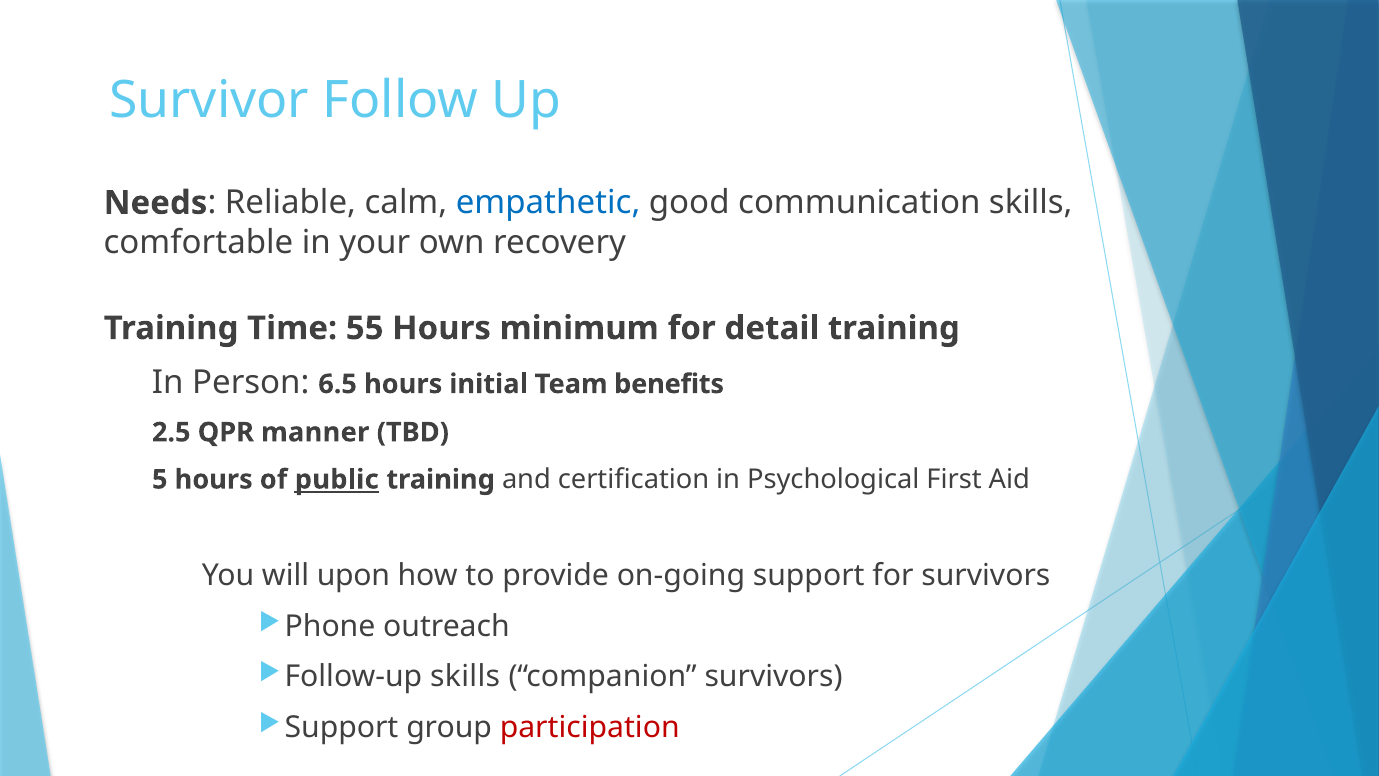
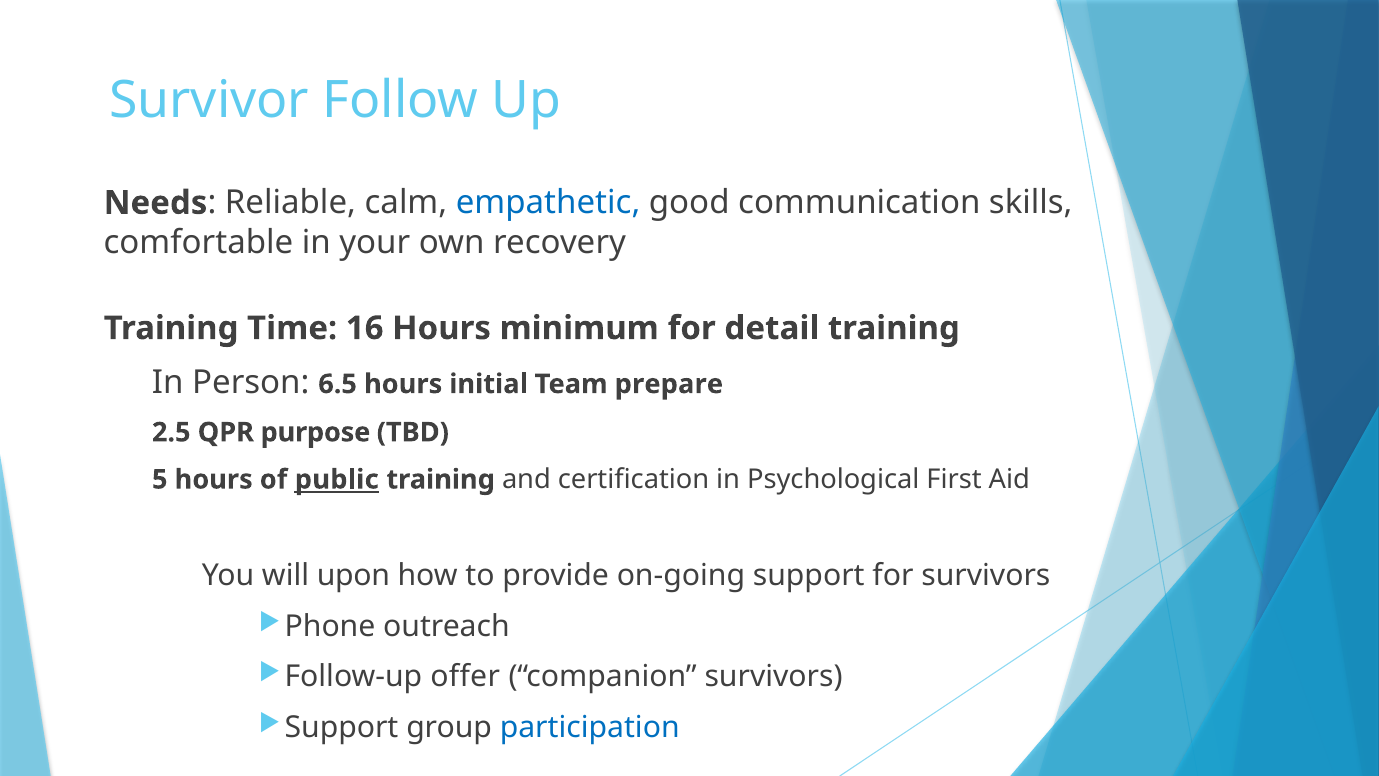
55: 55 -> 16 (365, 328)
benefits: benefits -> prepare (669, 384)
manner: manner -> purpose (315, 432)
Follow-up skills: skills -> offer (465, 677)
participation colour: red -> blue (590, 727)
